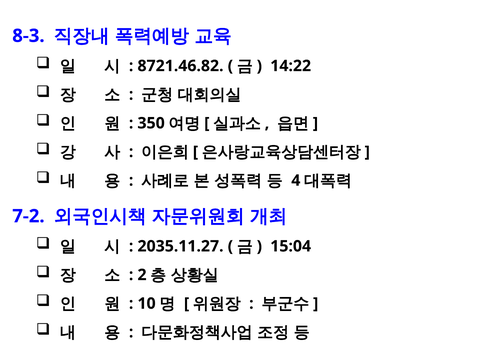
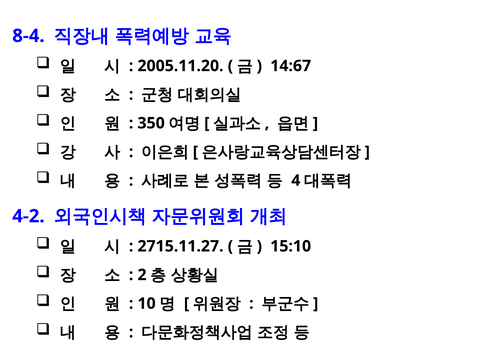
8-3: 8-3 -> 8-4 (28, 36)
8721.46.82: 8721.46.82 -> 2005.11.20 (181, 66)
14:22: 14:22 -> 14:67 (291, 66)
7-2: 7-2 -> 4-2 (28, 216)
2035.11.27: 2035.11.27 -> 2715.11.27 (181, 246)
15:04: 15:04 -> 15:10 (291, 246)
